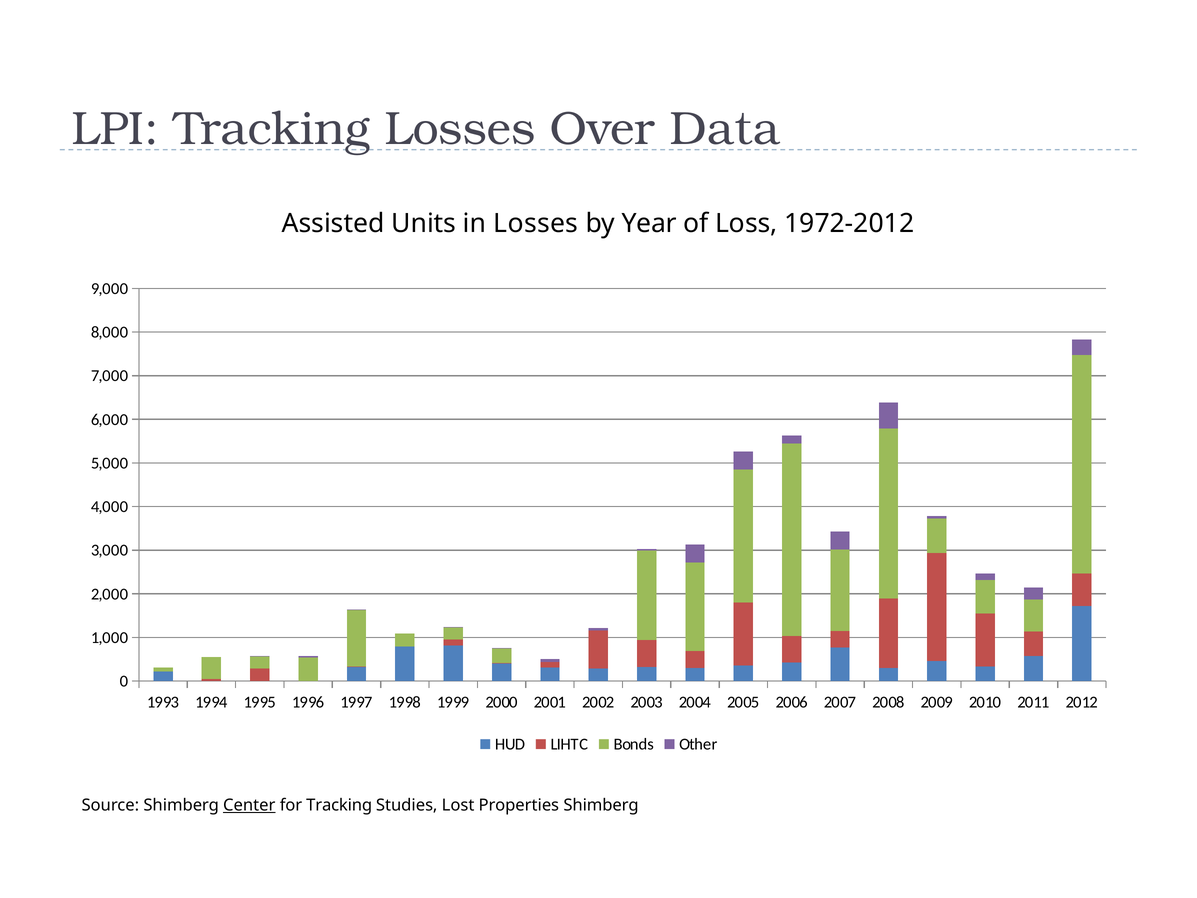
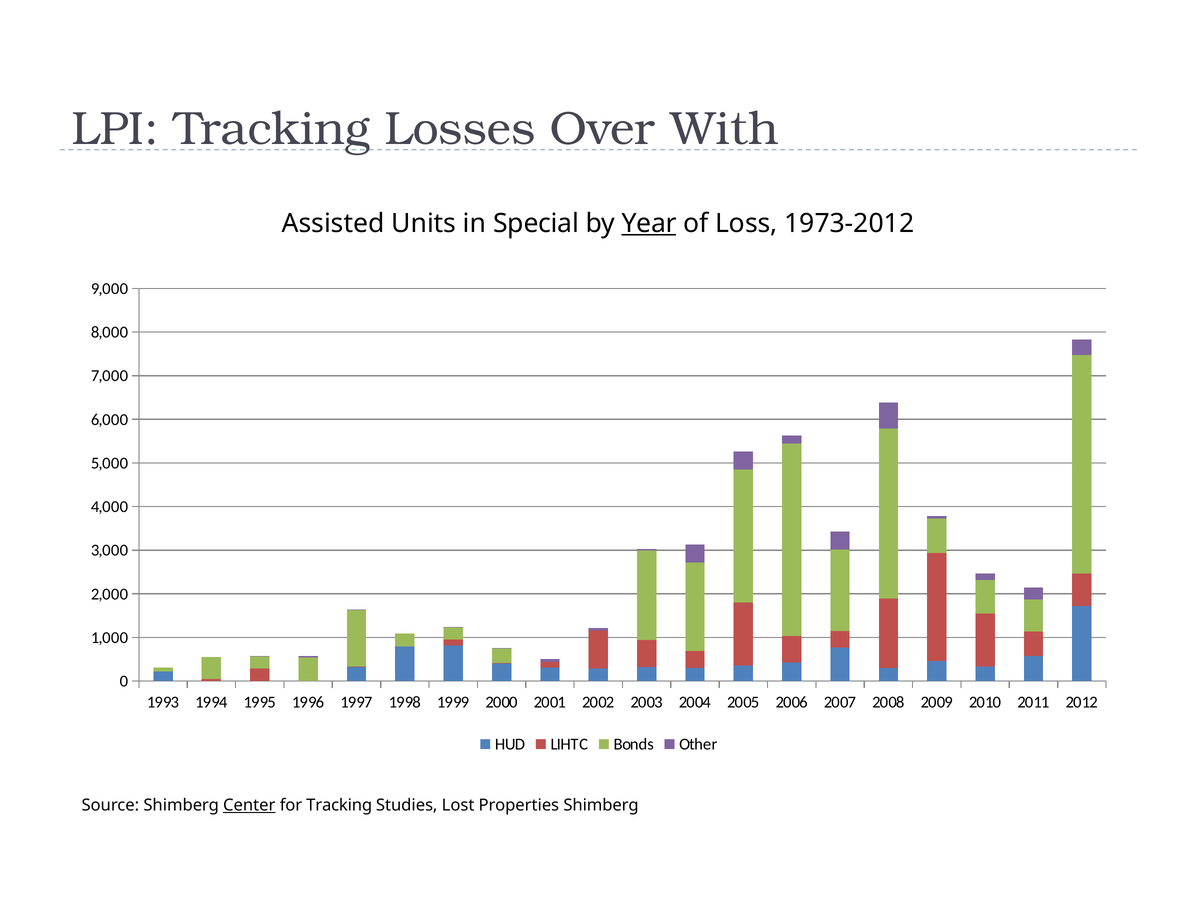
Data: Data -> With (725, 129)
in Losses: Losses -> Special (536, 223)
Year underline: none -> present (649, 223)
1972-2012: 1972-2012 -> 1973-2012 (849, 223)
